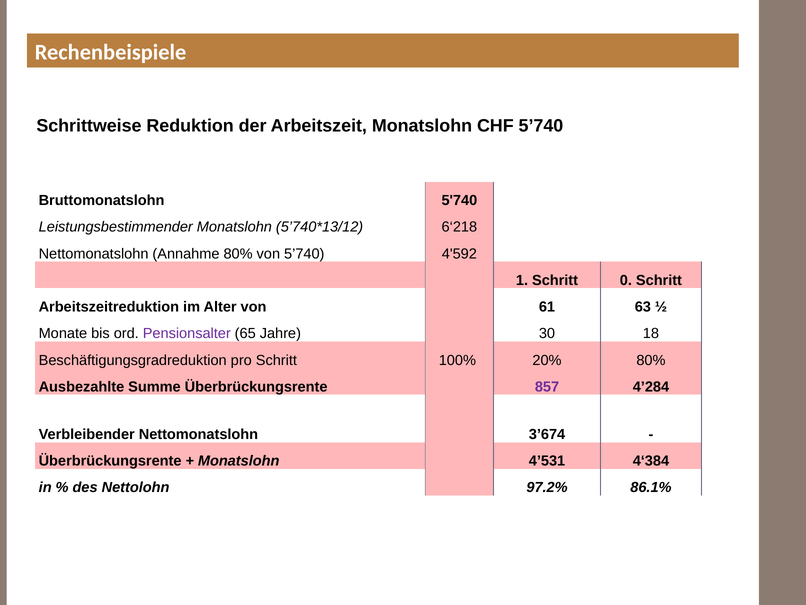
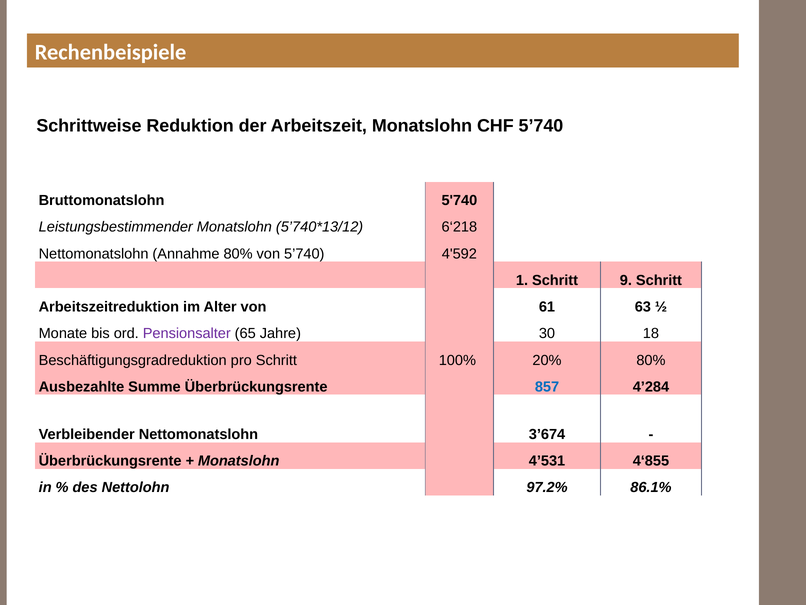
0: 0 -> 9 (626, 280)
857 colour: purple -> blue (547, 386)
4‘384: 4‘384 -> 4‘855 (651, 461)
